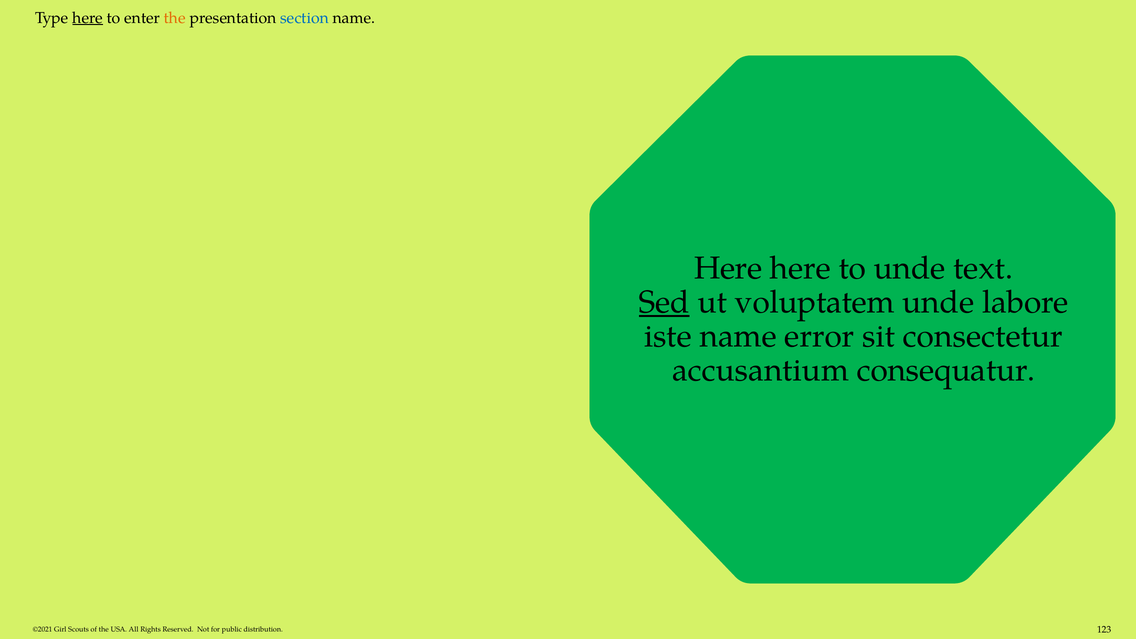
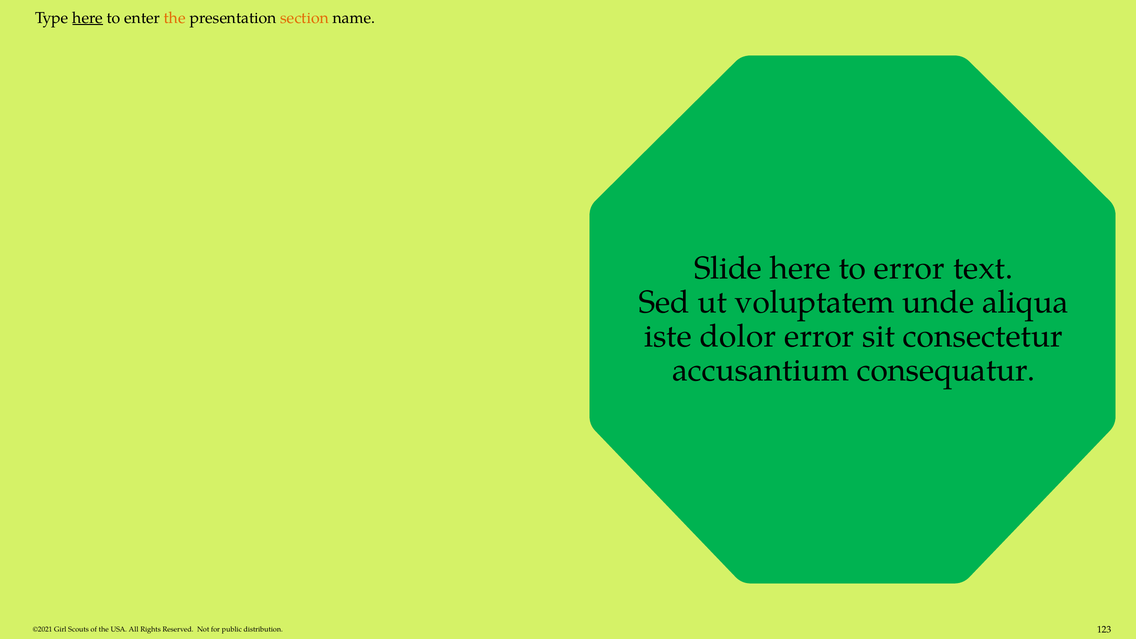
section colour: blue -> orange (305, 18)
Here: Here -> Slide (728, 268)
to unde: unde -> error (909, 268)
Sed underline: present -> none (664, 302)
labore: labore -> aliqua (1025, 302)
iste name: name -> dolor (738, 336)
